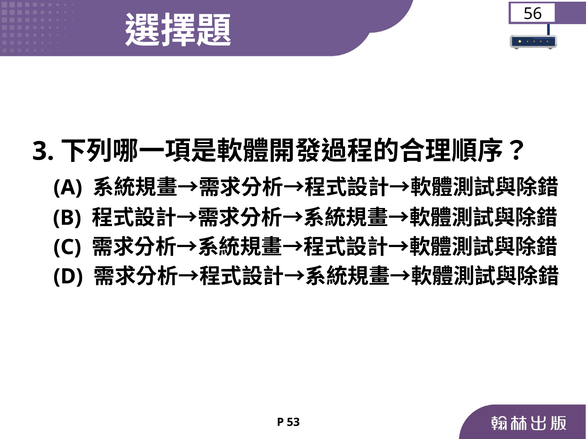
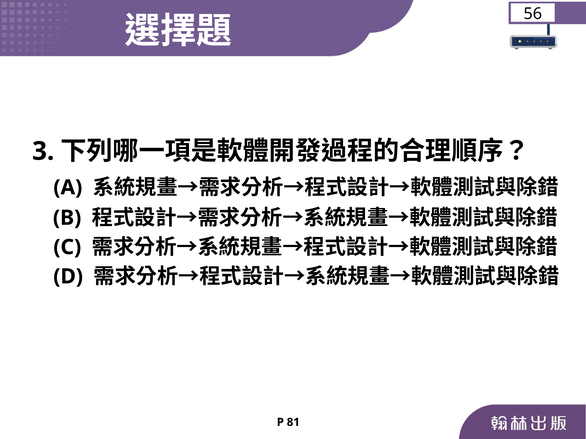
53: 53 -> 81 (293, 423)
